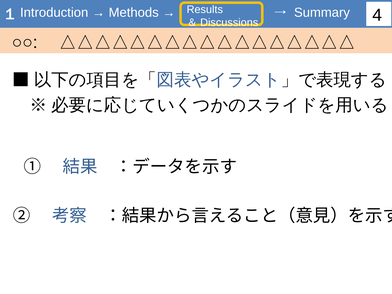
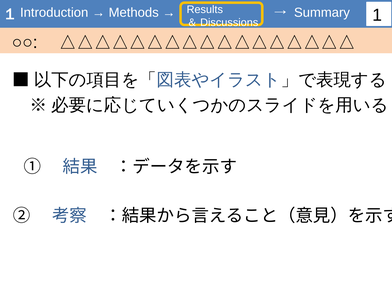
4: 4 -> 1 (377, 15)
